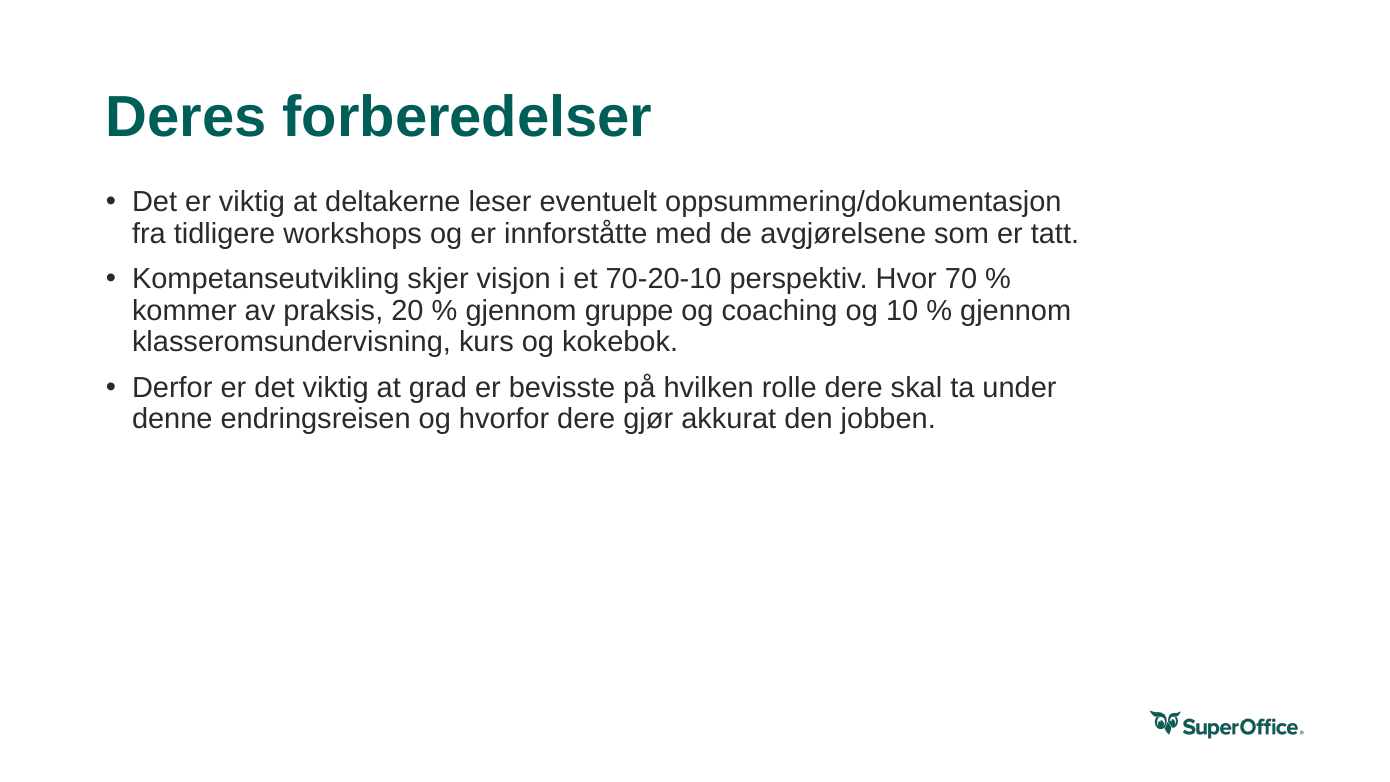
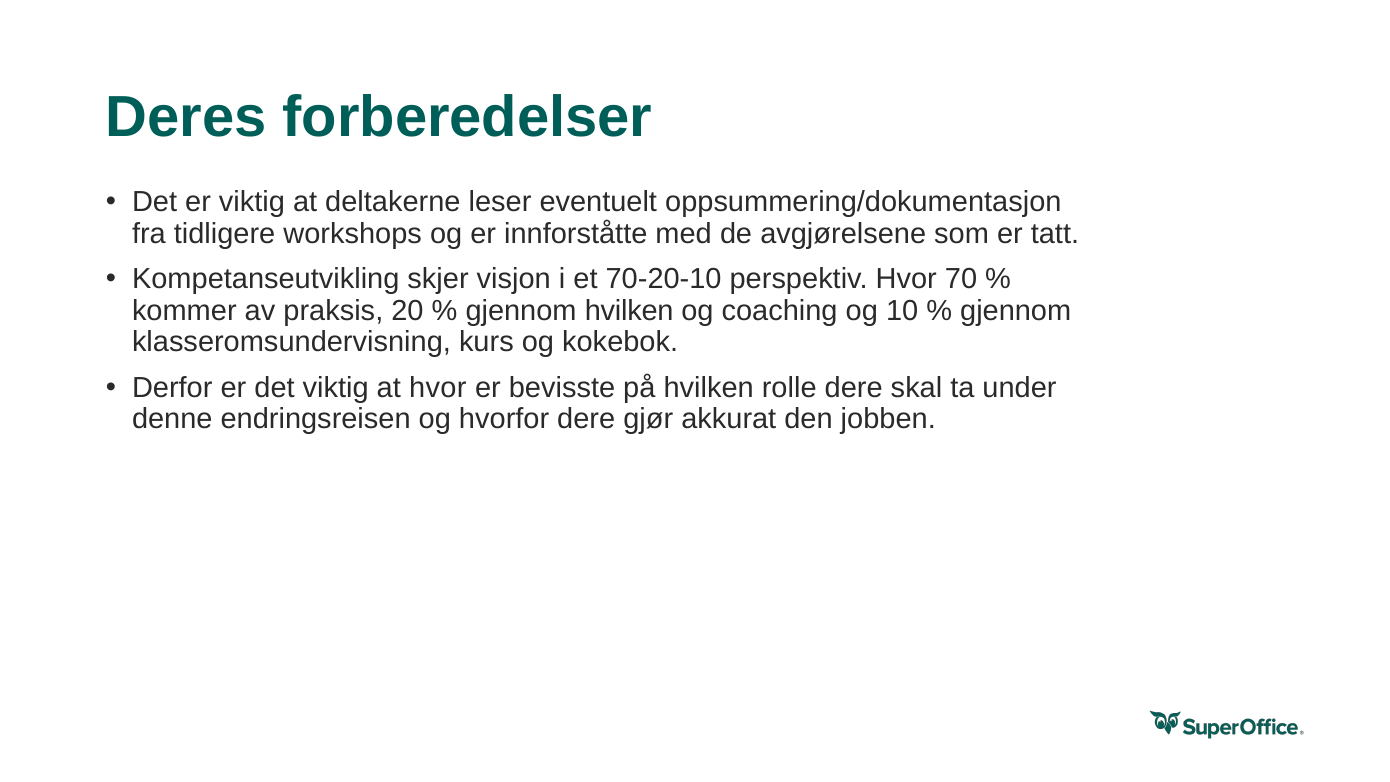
gjennom gruppe: gruppe -> hvilken (629, 311)
at grad: grad -> hvor (438, 388)
